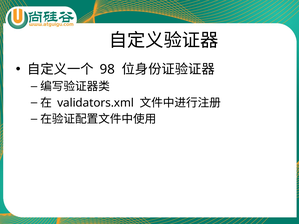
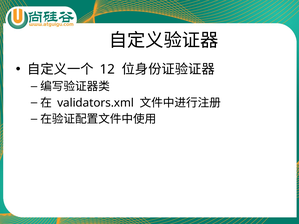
98: 98 -> 12 (107, 69)
